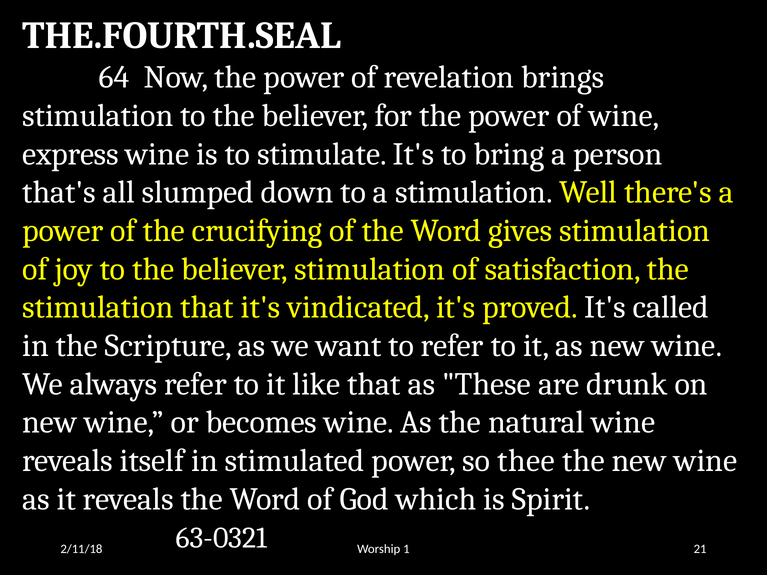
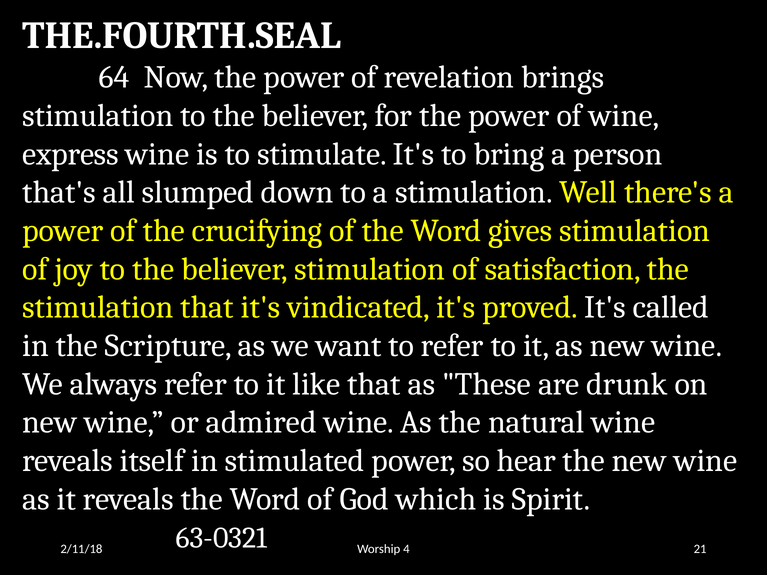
becomes: becomes -> admired (261, 422)
thee: thee -> hear (526, 461)
1: 1 -> 4 (406, 549)
